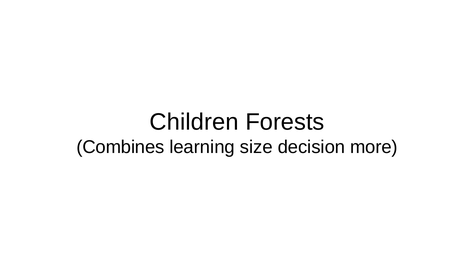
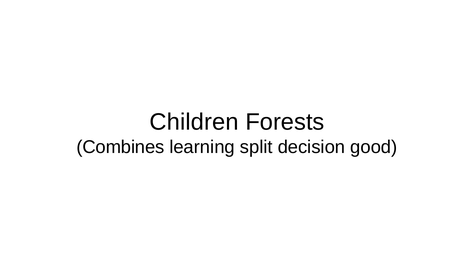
size: size -> split (256, 147)
more: more -> good (374, 147)
